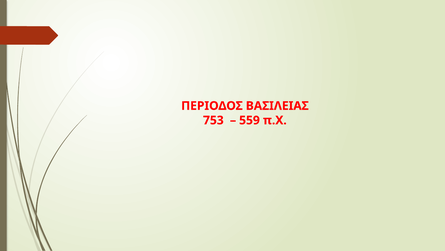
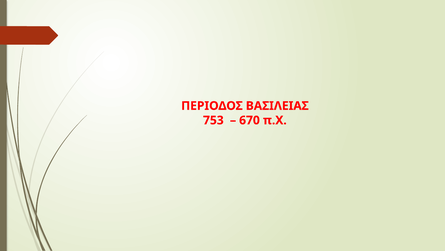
559: 559 -> 670 (249, 120)
